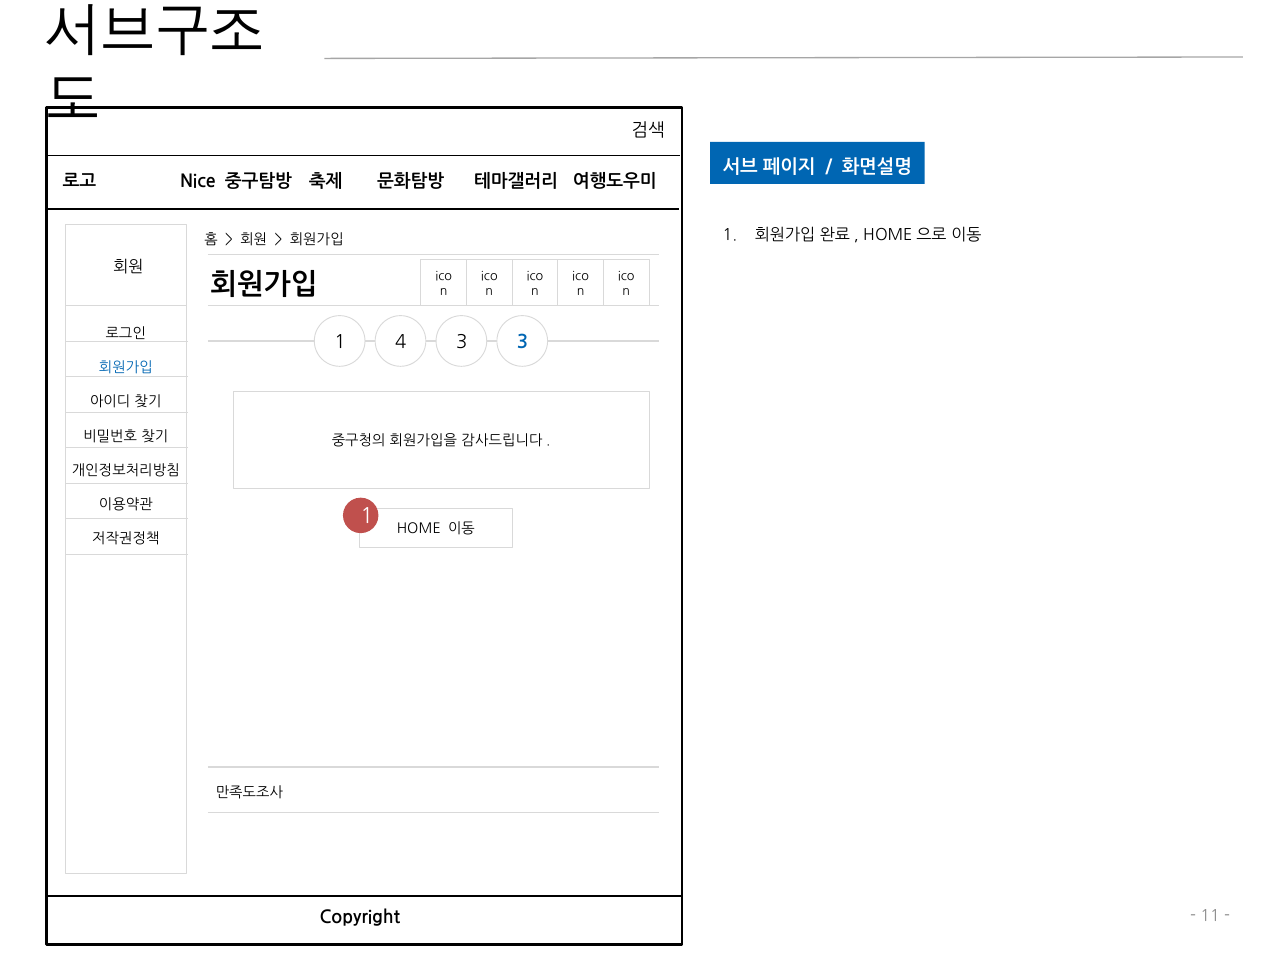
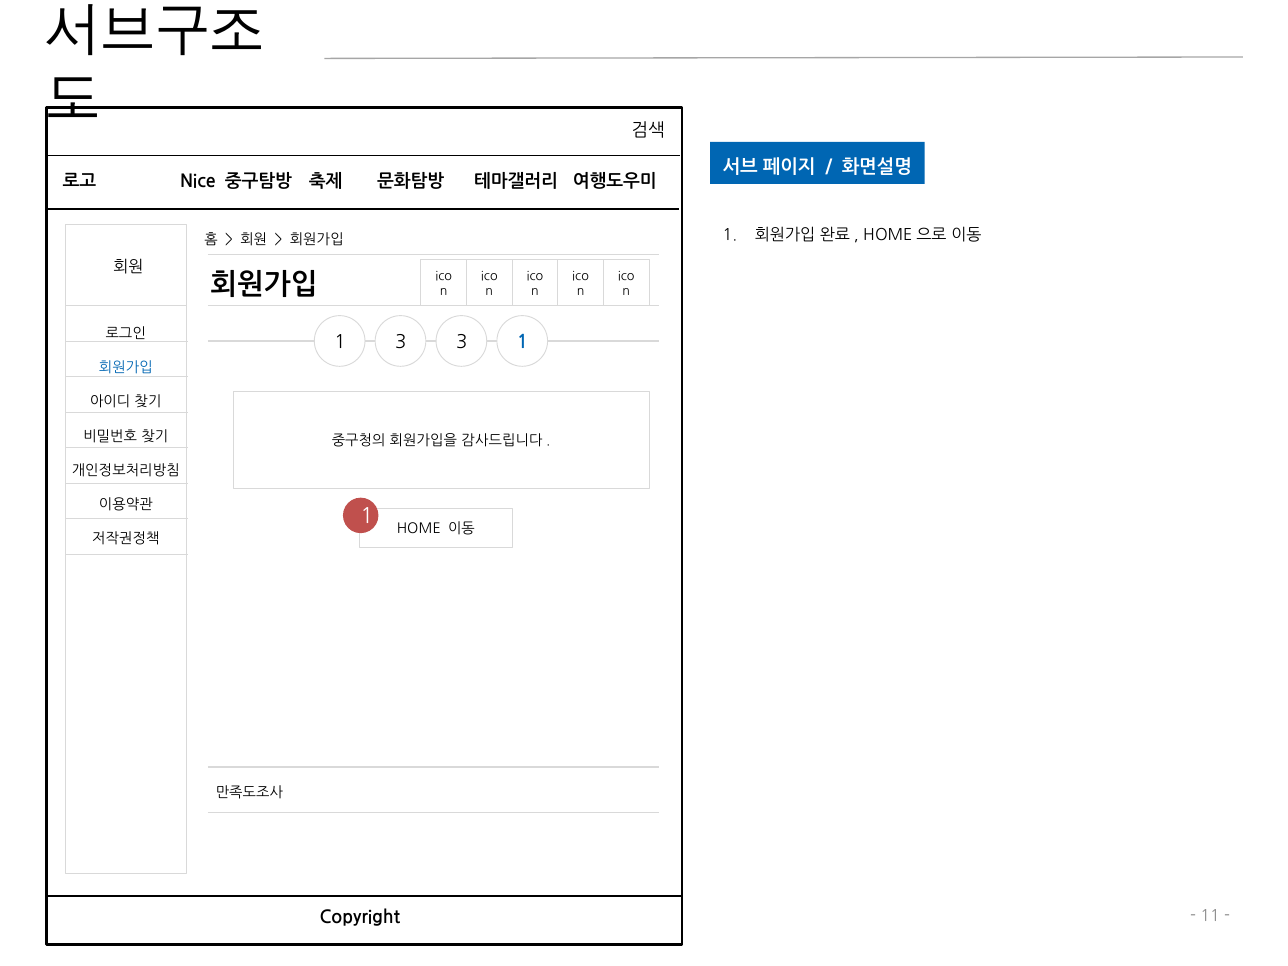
1 4: 4 -> 3 (401, 342)
3 3: 3 -> 1 (523, 342)
